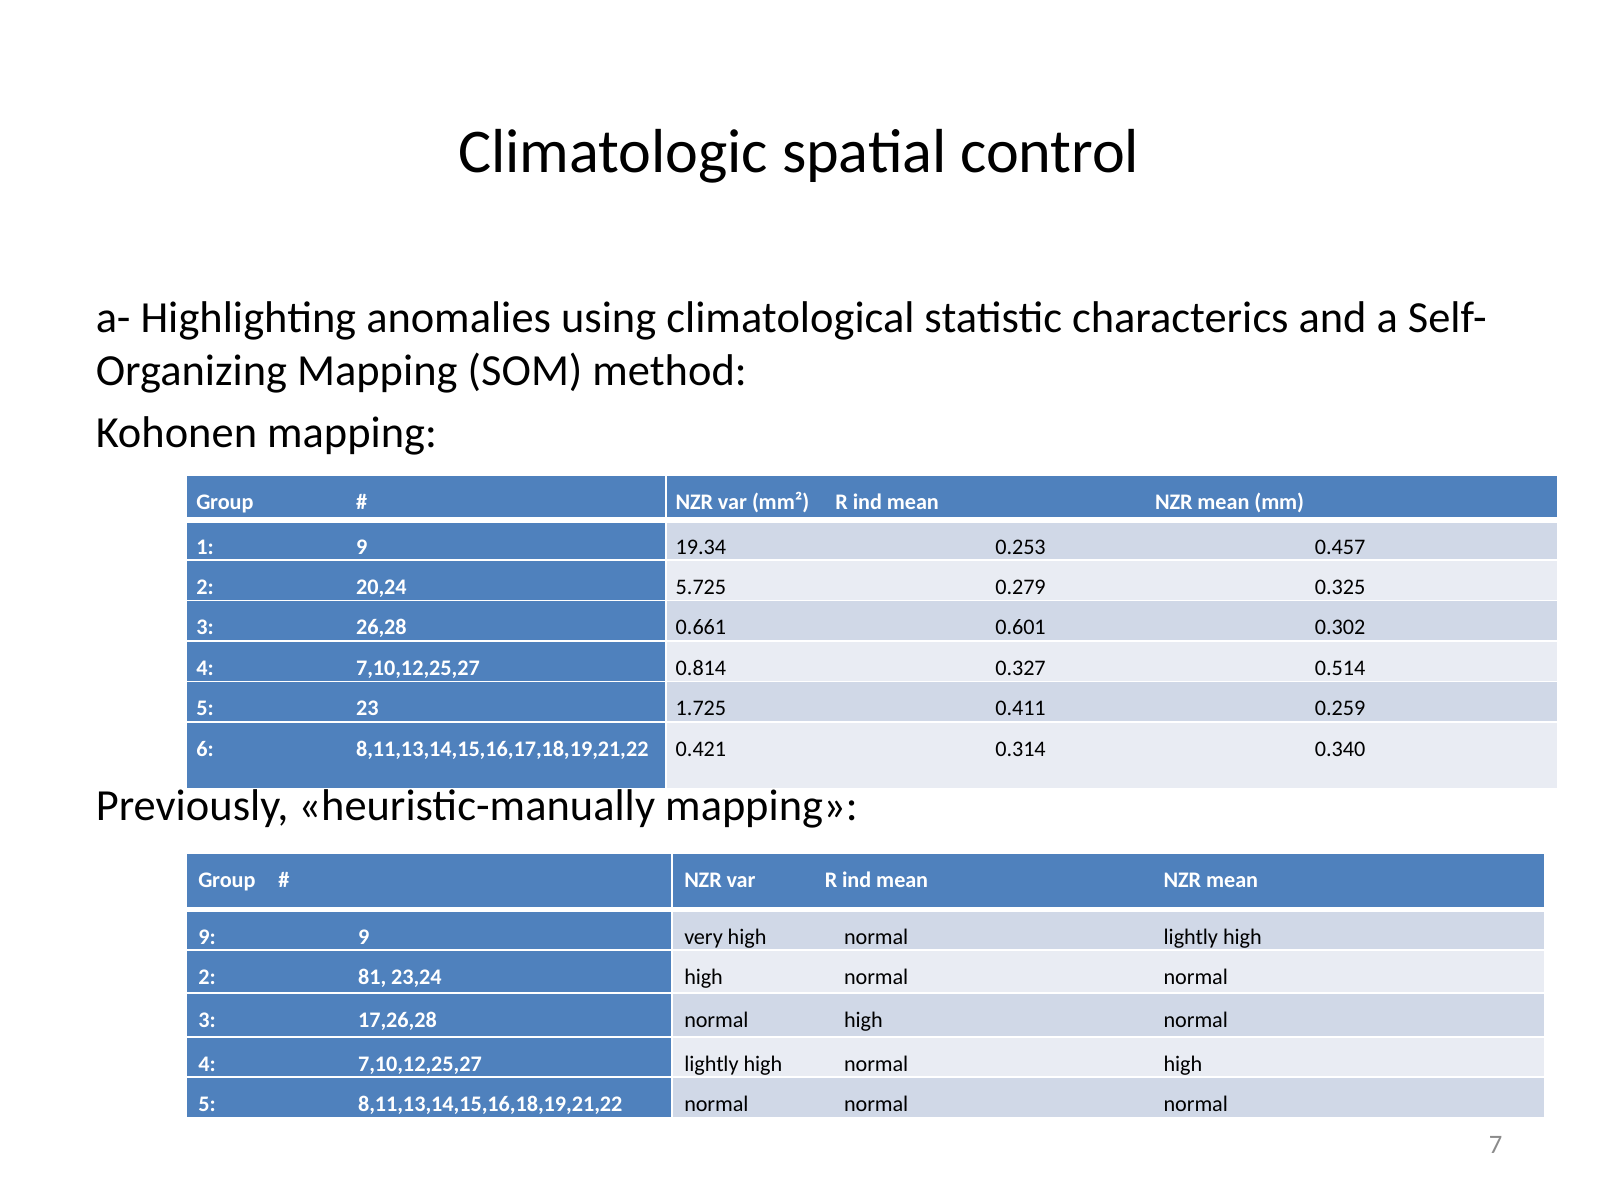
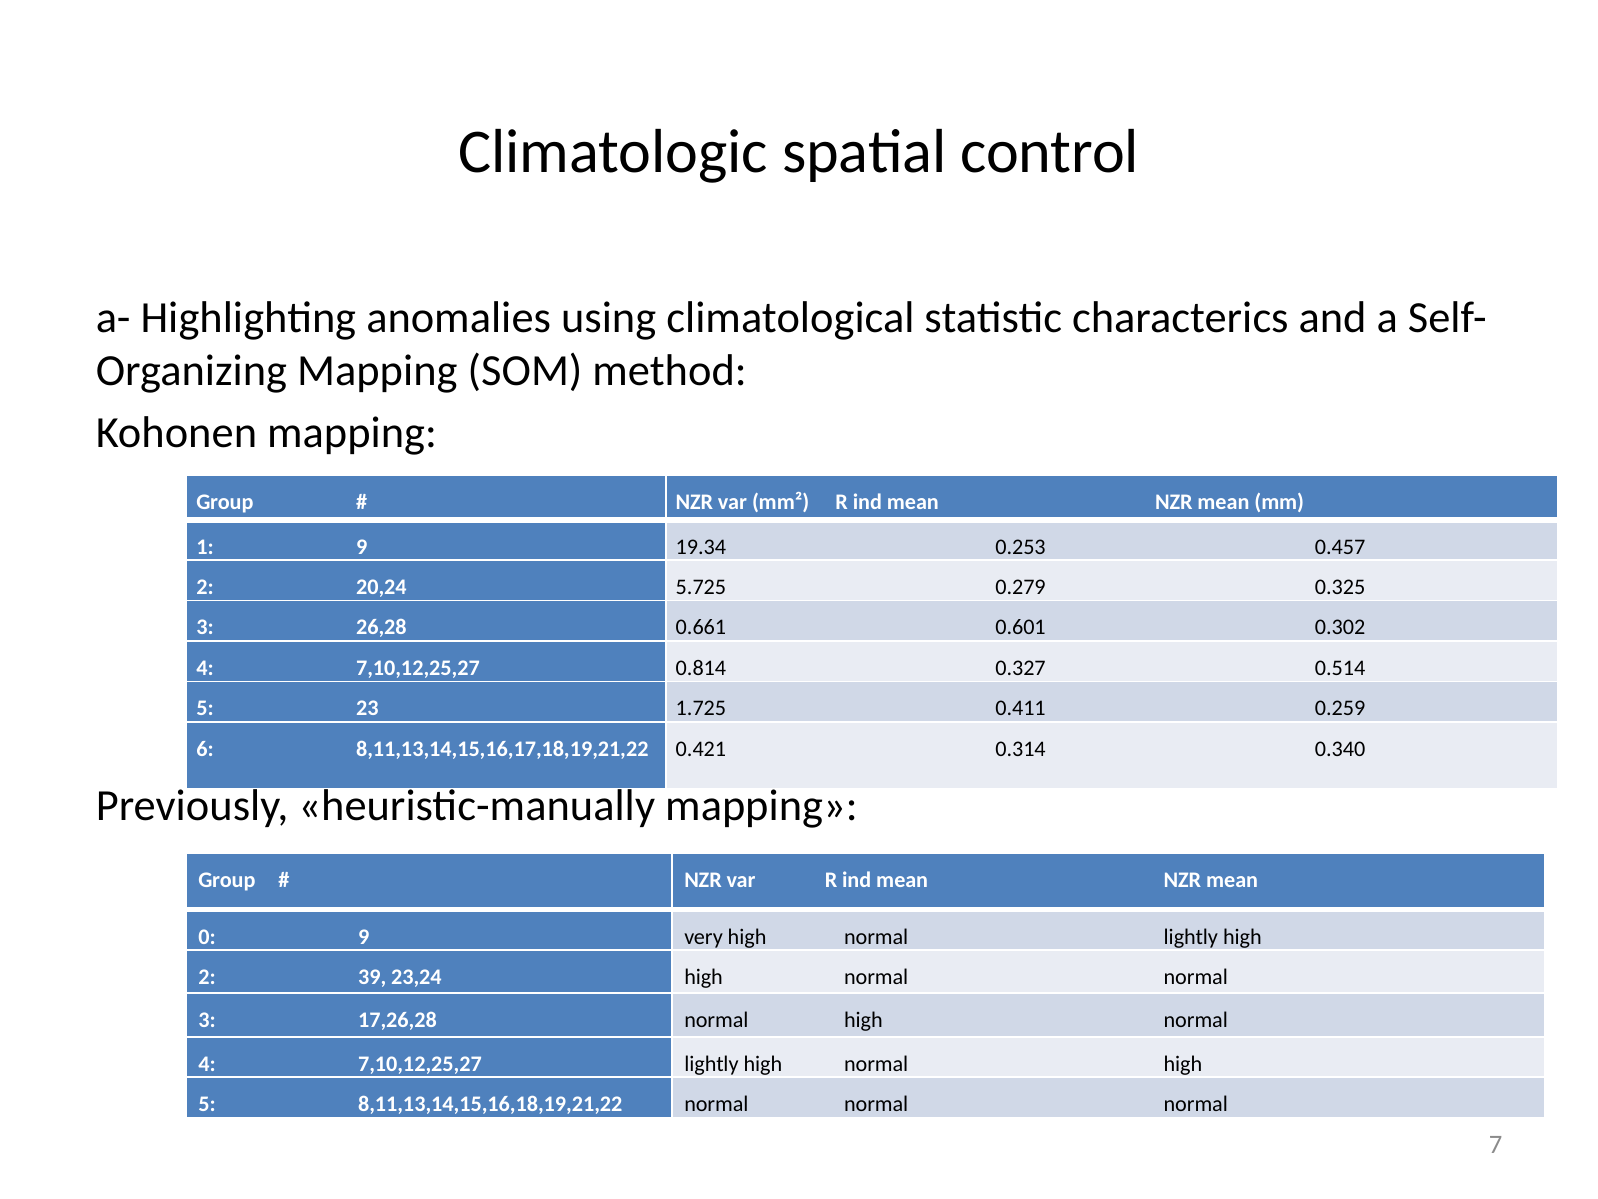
9: 9 -> 0 (207, 936)
81: 81 -> 39 (372, 977)
